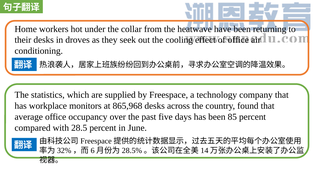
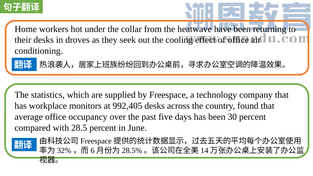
865,968: 865,968 -> 992,405 (127, 106)
85: 85 -> 30 (232, 117)
